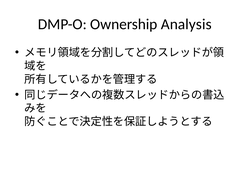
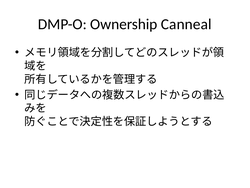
Analysis: Analysis -> Canneal (186, 24)
